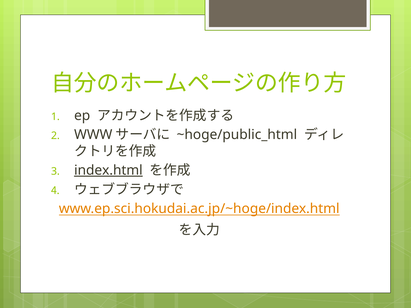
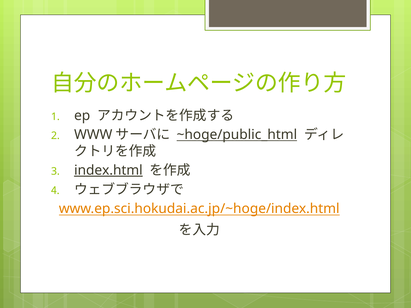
~hoge/public_html underline: none -> present (237, 135)
